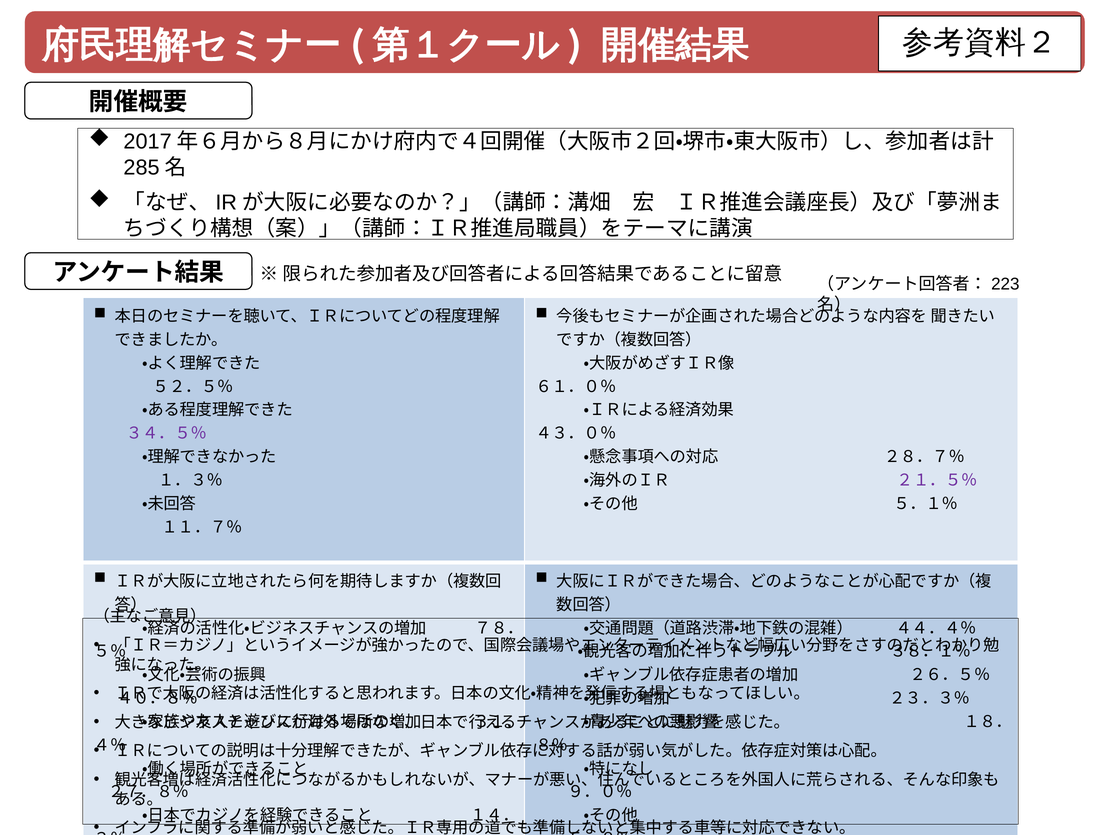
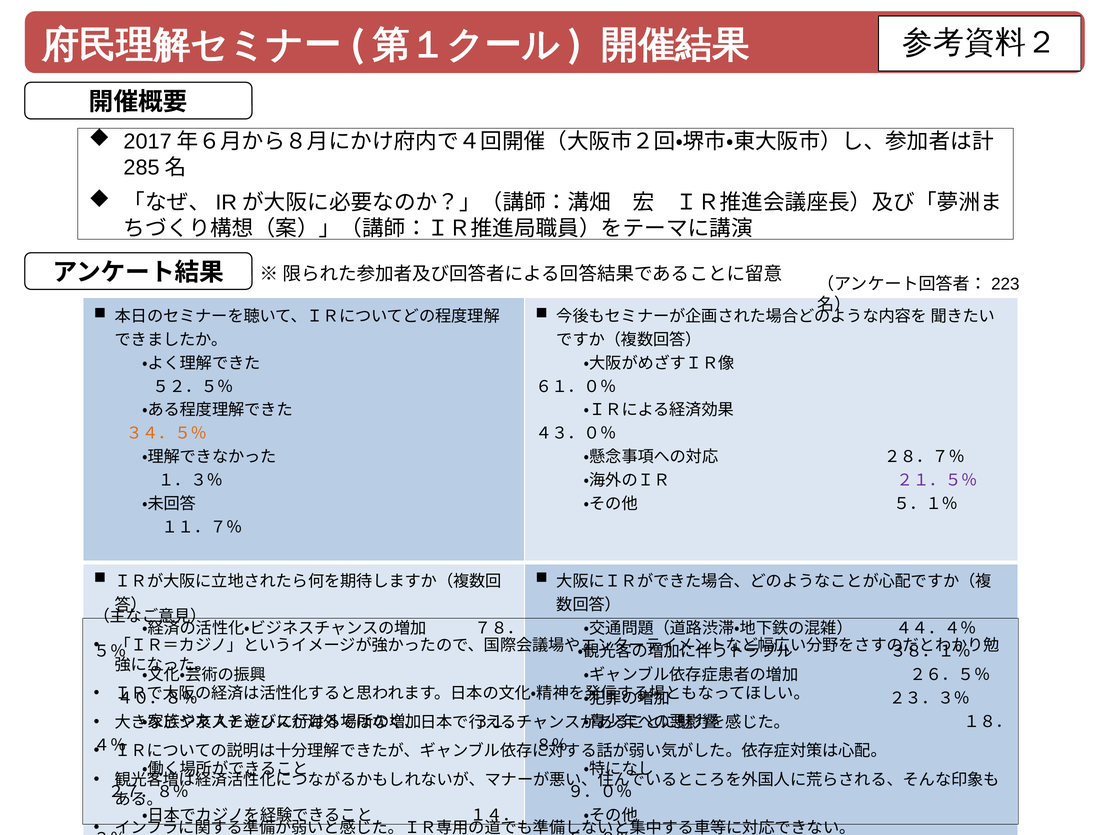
３４．５％ colour: purple -> orange (167, 433)
